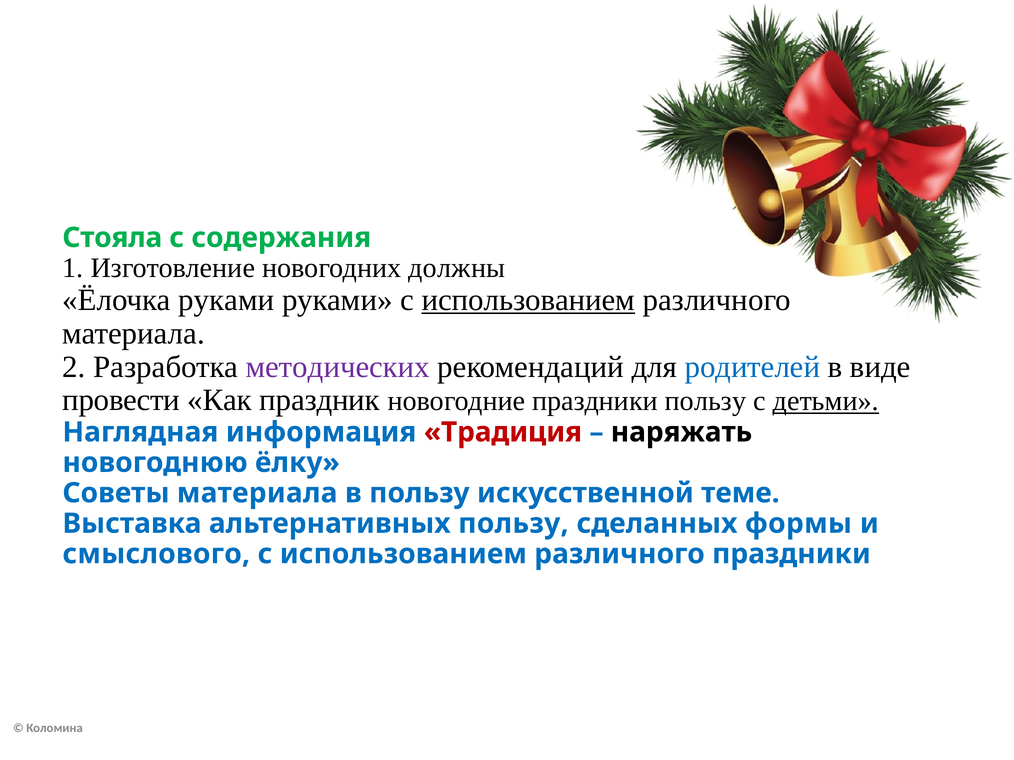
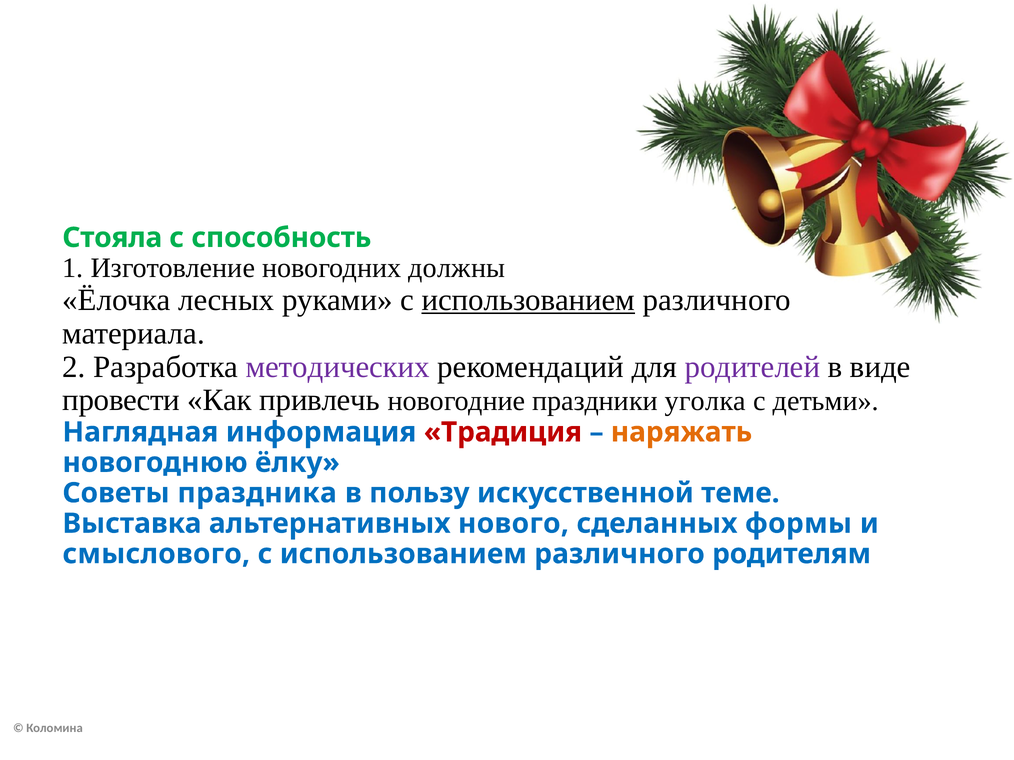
содержания: содержания -> способность (281, 238)
Ёлочка руками: руками -> лесных (226, 300)
родителей colour: blue -> purple (752, 367)
праздник: праздник -> привлечь (320, 400)
праздники пользу: пользу -> уголка (705, 401)
детьми underline: present -> none (826, 401)
наряжать colour: black -> orange (681, 432)
Советы материала: материала -> праздника (257, 493)
альтернативных пользу: пользу -> нового (513, 524)
различного праздники: праздники -> родителям (792, 554)
